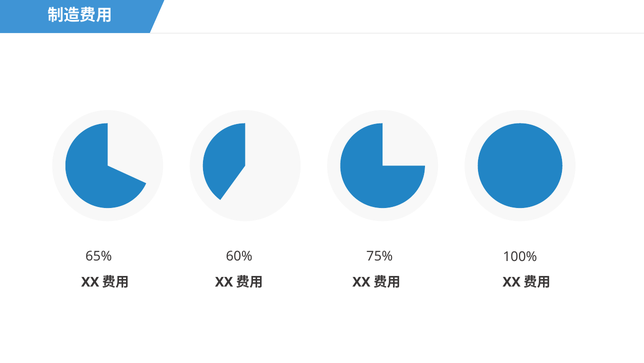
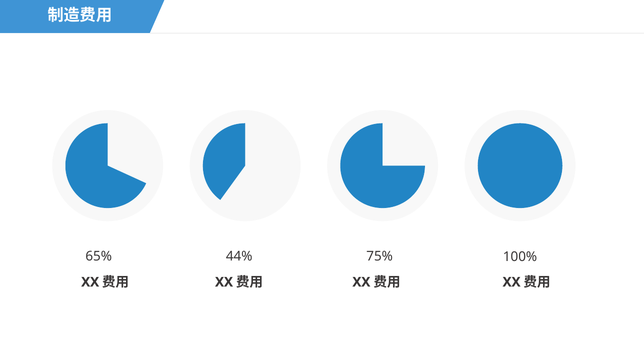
60%: 60% -> 44% (239, 256)
